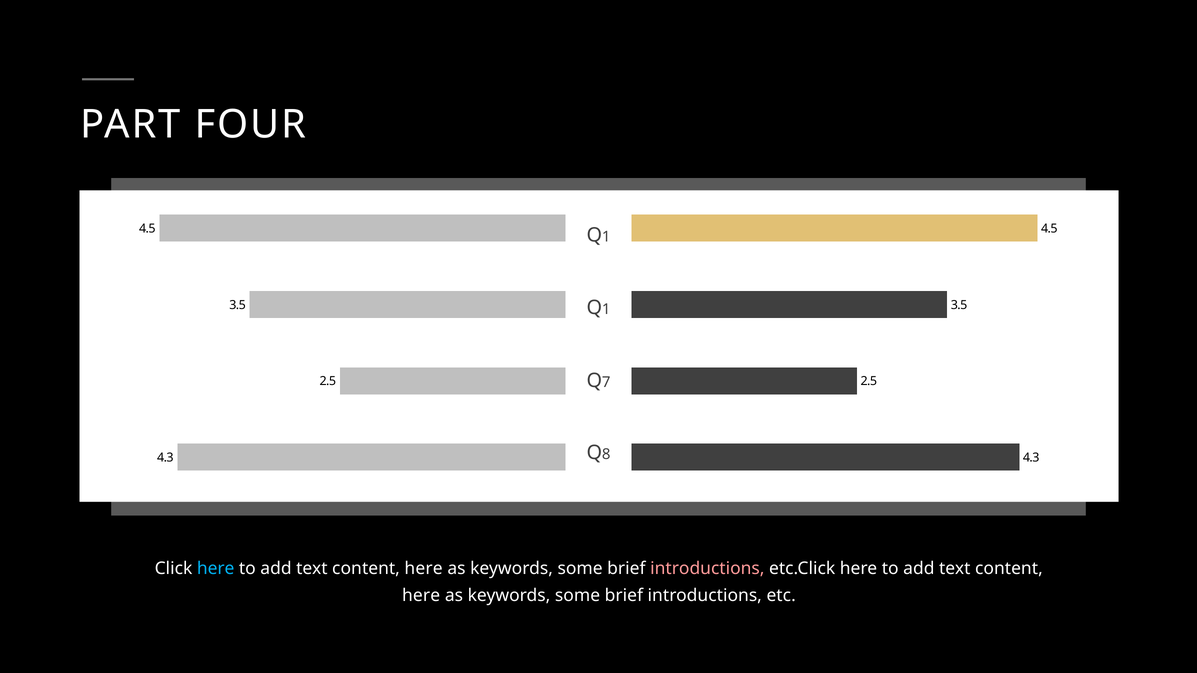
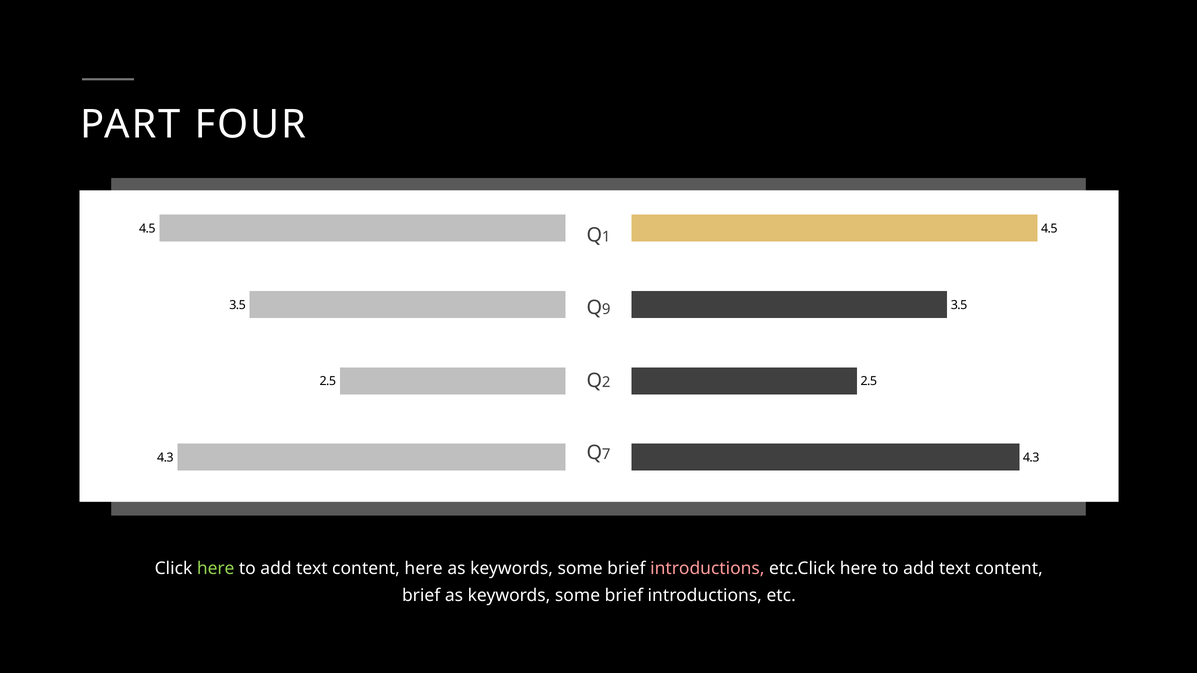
1: 1 -> 9 (606, 310)
7: 7 -> 2 (606, 382)
8: 8 -> 7 (606, 454)
here colour: light blue -> light green (216, 569)
here: here -> brief (421, 596)
